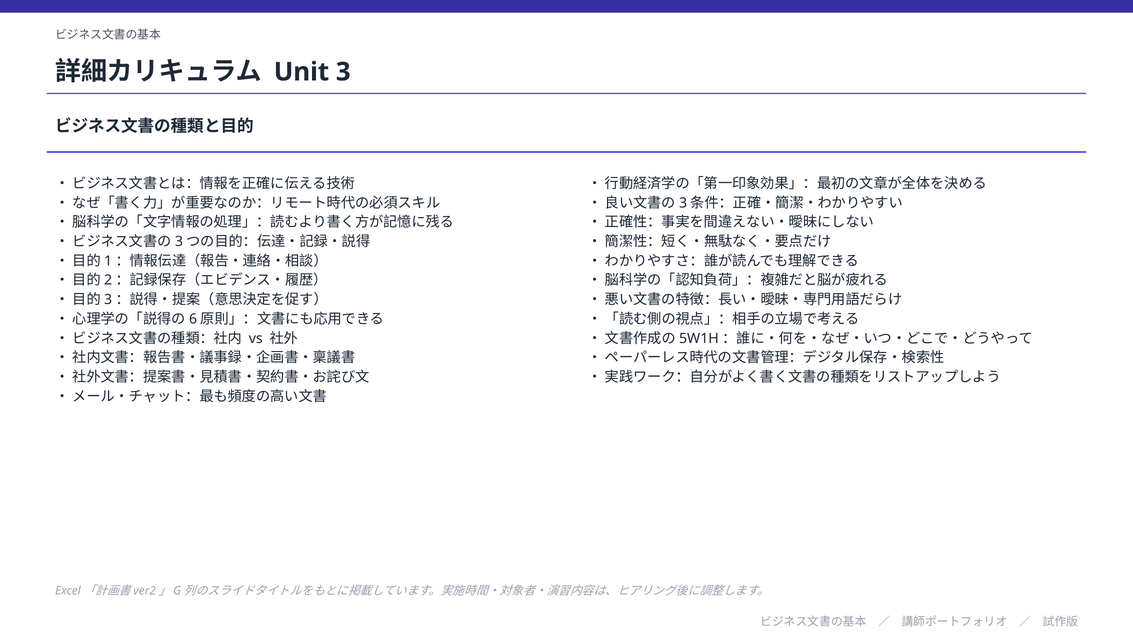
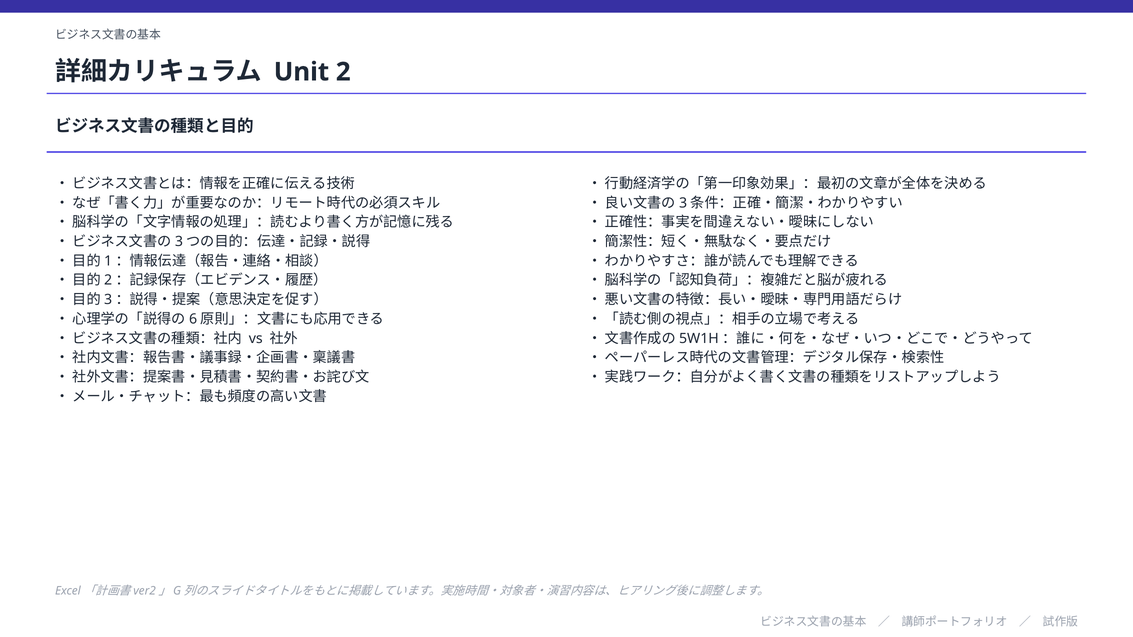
3: 3 -> 2 (343, 72)
